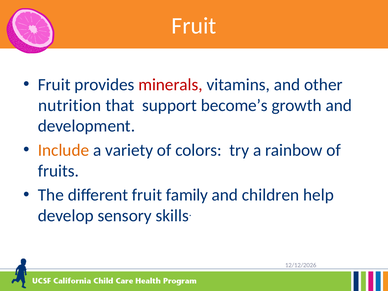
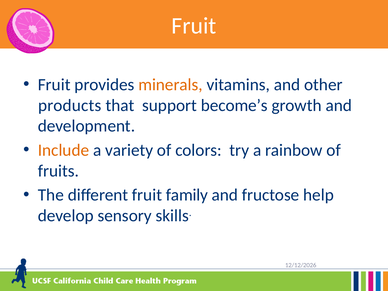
minerals colour: red -> orange (170, 85)
nutrition: nutrition -> products (70, 105)
children: children -> fructose (271, 195)
